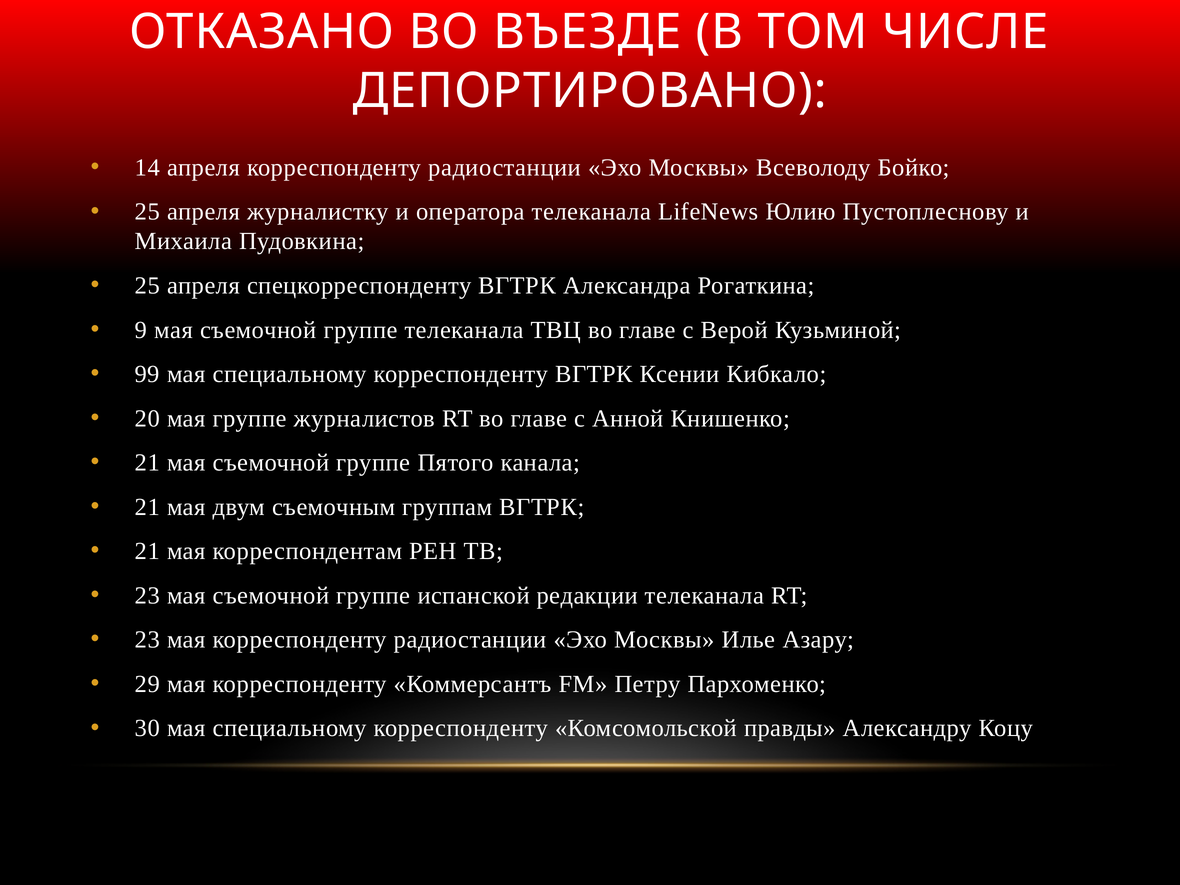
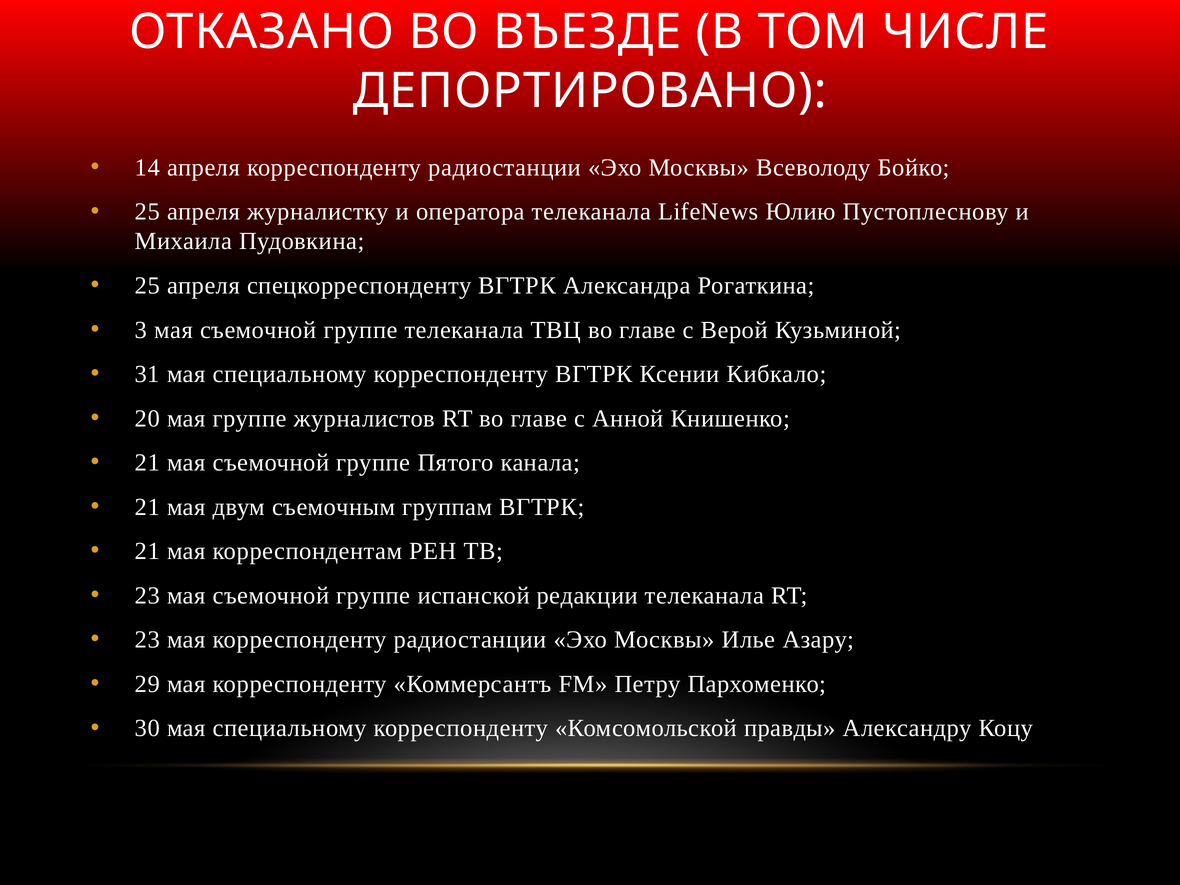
9: 9 -> 3 (141, 330)
99: 99 -> 31 (147, 374)
